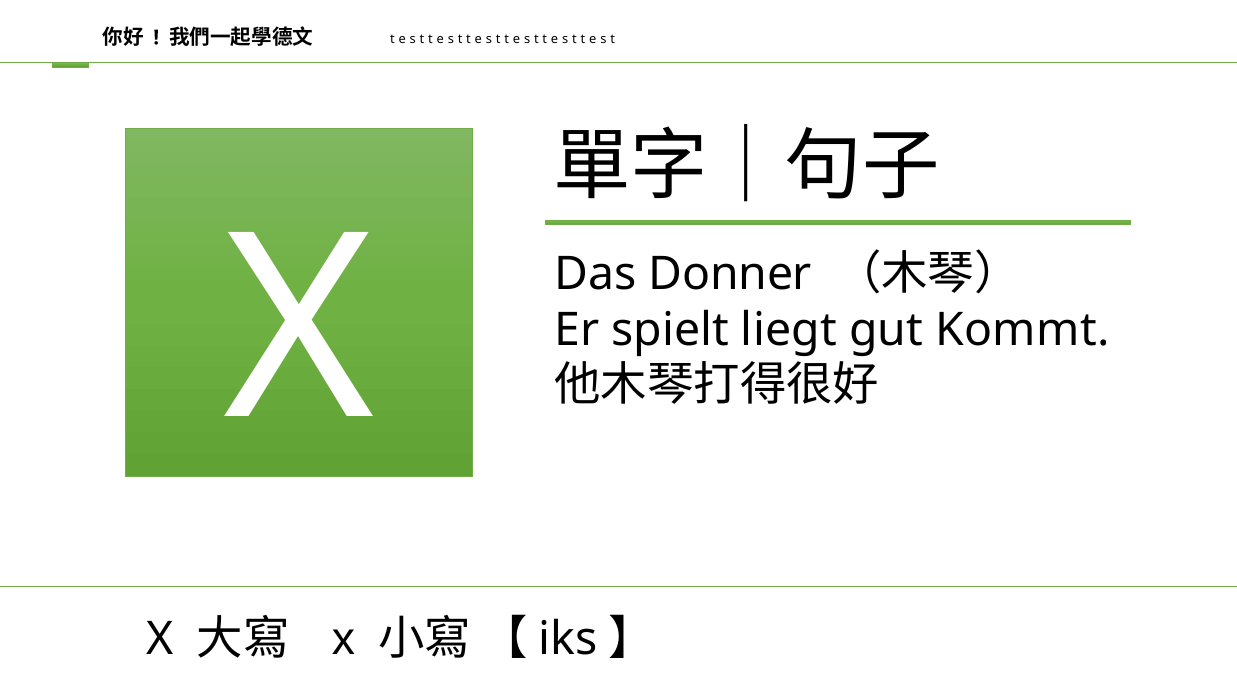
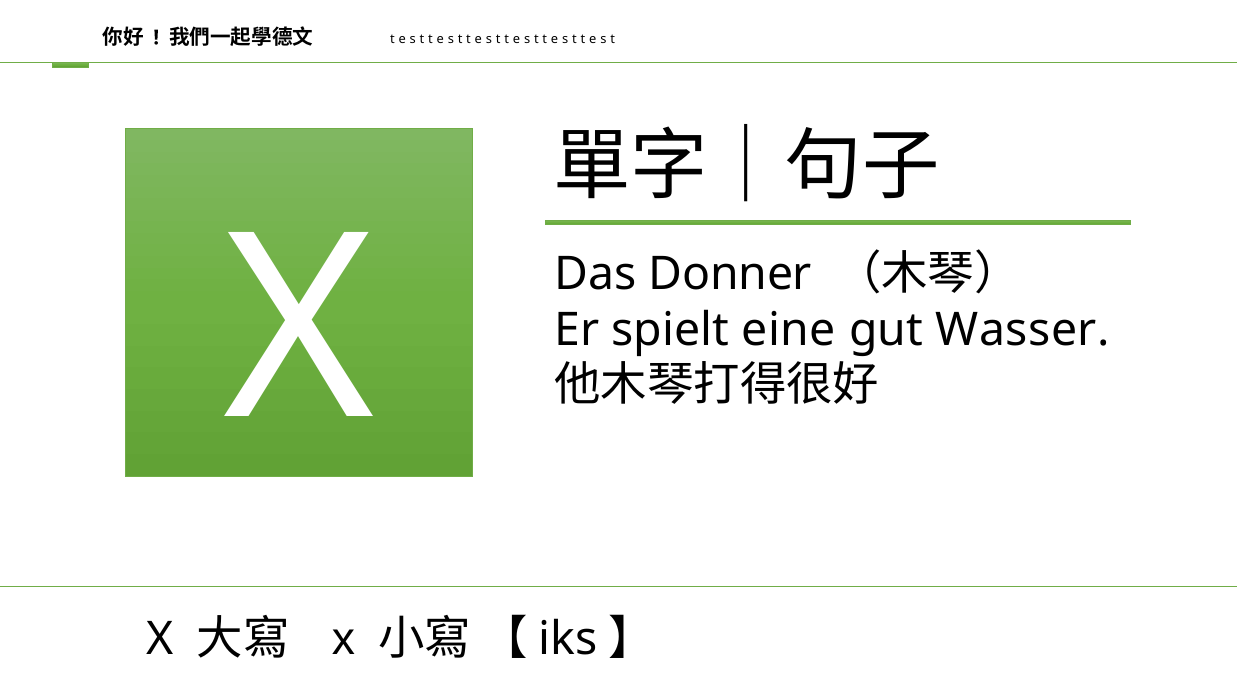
liegt: liegt -> eine (789, 330)
Kommt: Kommt -> Wasser (1023, 330)
